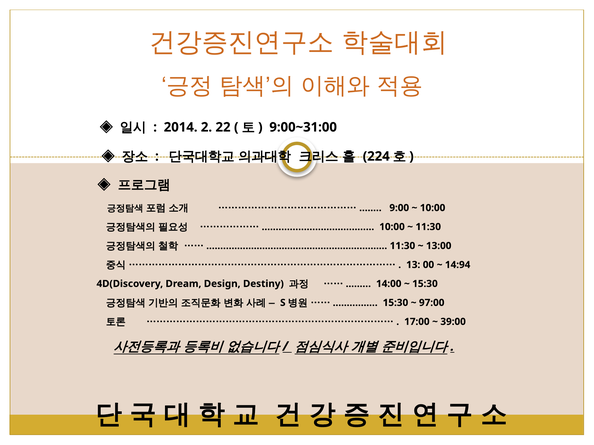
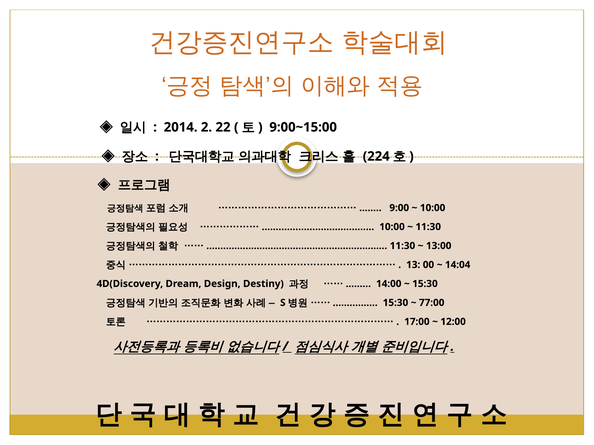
9:00~31:00: 9:00~31:00 -> 9:00~15:00 (303, 127)
14:94: 14:94 -> 14:04 (458, 265)
97:00: 97:00 -> 77:00 (432, 303)
39:00: 39:00 -> 12:00 (453, 322)
